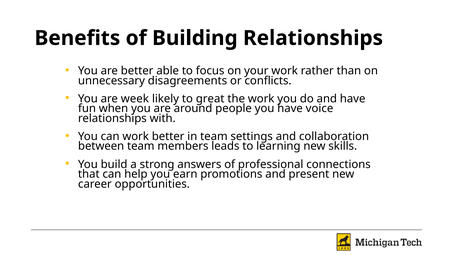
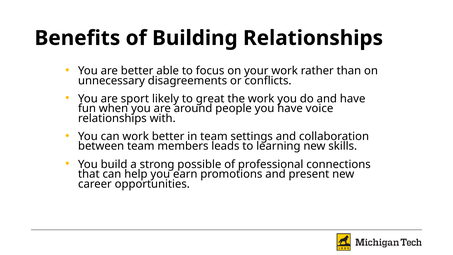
week: week -> sport (135, 99)
answers: answers -> possible (199, 164)
